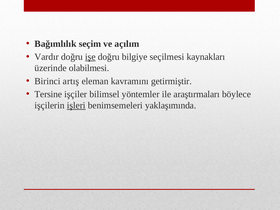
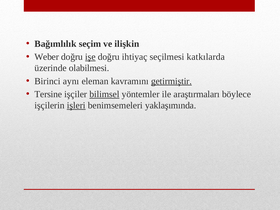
açılım: açılım -> ilişkin (127, 44)
Vardır: Vardır -> Weber (47, 57)
bilgiye: bilgiye -> ihtiyaç (135, 57)
kaynakları: kaynakları -> katkılarda (206, 57)
artış: artış -> aynı (71, 81)
getirmiştir underline: none -> present (171, 81)
bilimsel underline: none -> present (104, 94)
